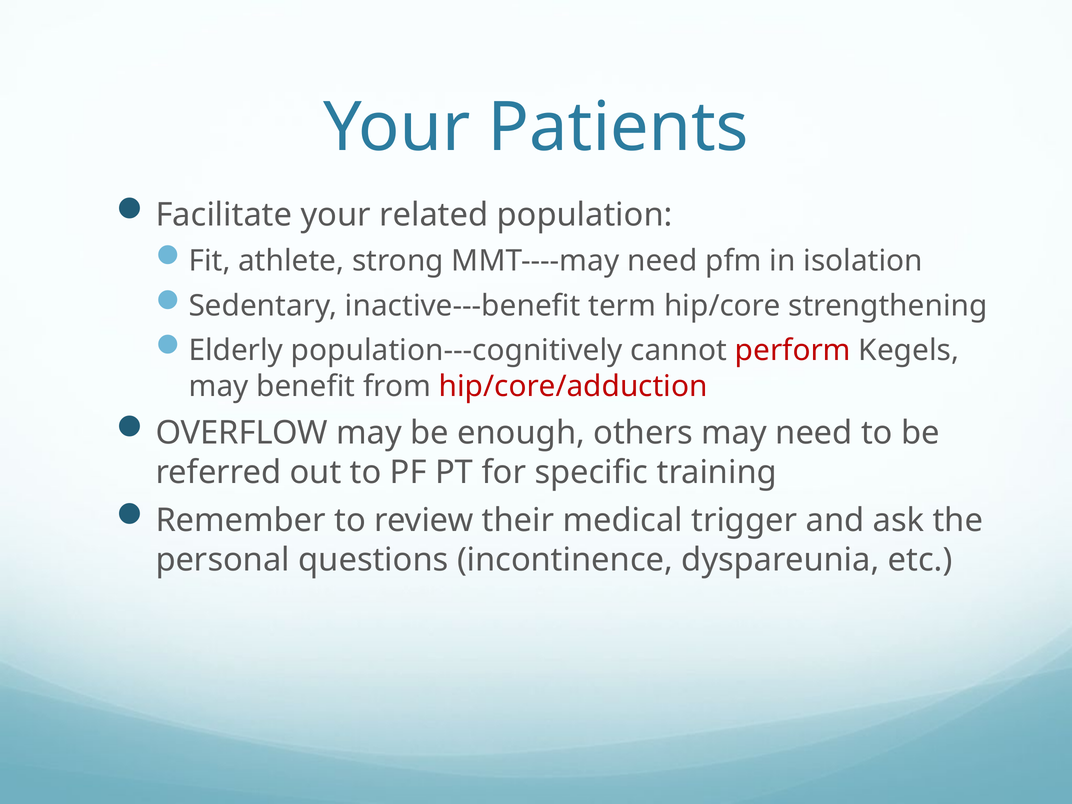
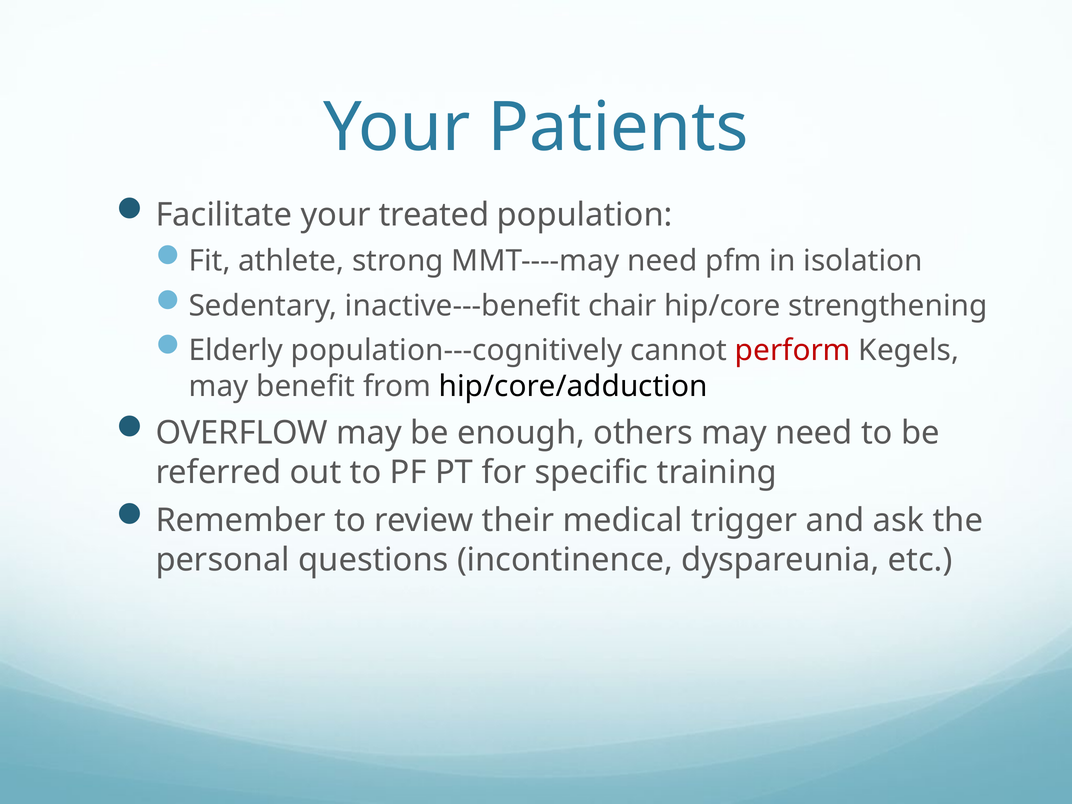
related: related -> treated (434, 215)
term: term -> chair (622, 306)
hip/core/adduction colour: red -> black (573, 386)
